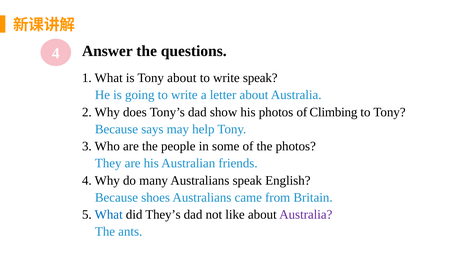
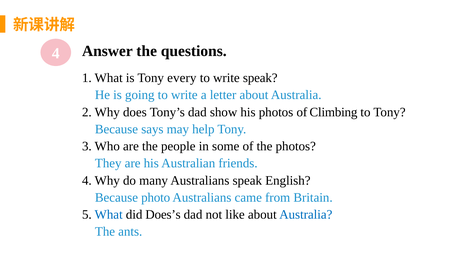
Tony about: about -> every (182, 78)
shoes: shoes -> photo (156, 197)
They’s: They’s -> Does’s (163, 214)
Australia colour: purple -> blue (306, 214)
